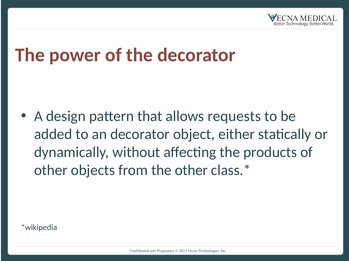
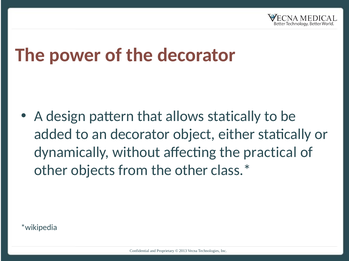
allows requests: requests -> statically (234, 117)
products: products -> practical (270, 153)
